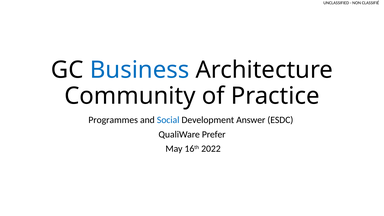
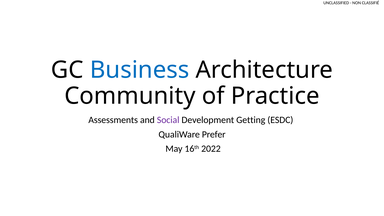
Programmes: Programmes -> Assessments (113, 120)
Social colour: blue -> purple (168, 120)
Answer: Answer -> Getting (251, 120)
